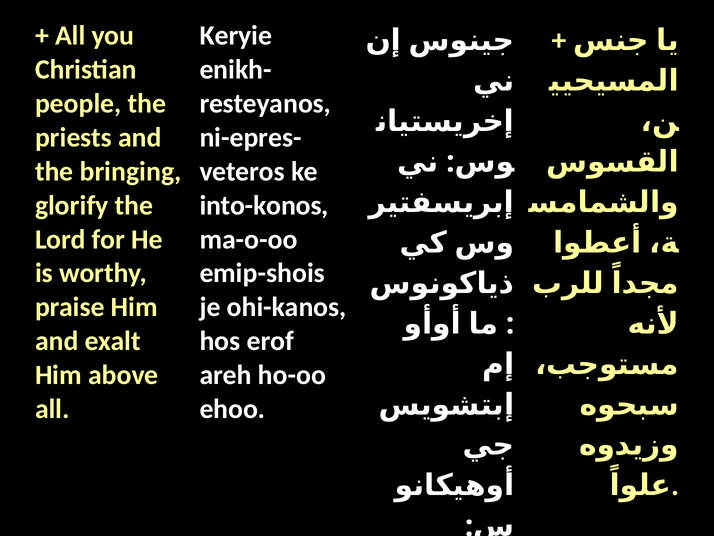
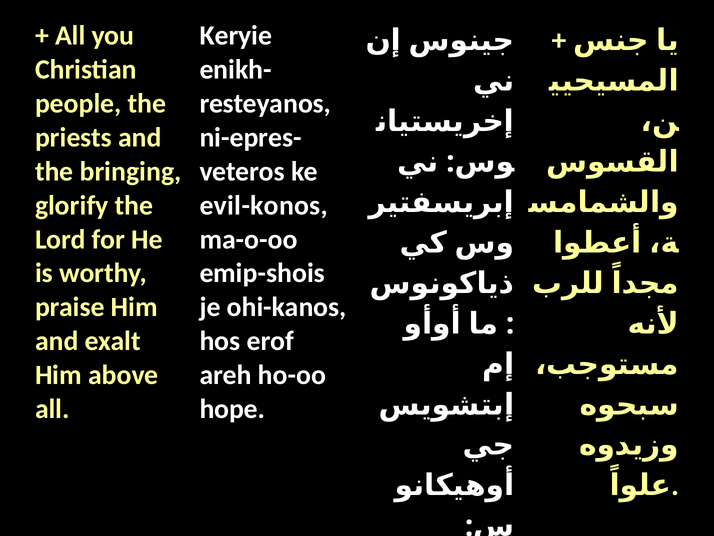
into-konos: into-konos -> evil-konos (264, 205)
ehoo: ehoo -> hope (232, 409)
